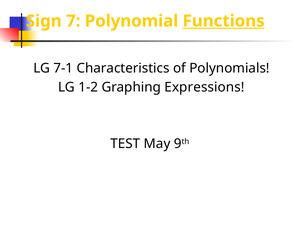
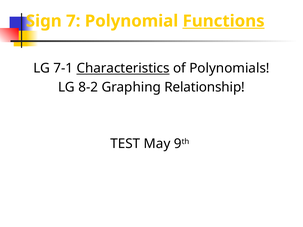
Characteristics underline: none -> present (123, 68)
1-2: 1-2 -> 8-2 (88, 87)
Expressions: Expressions -> Relationship (205, 87)
